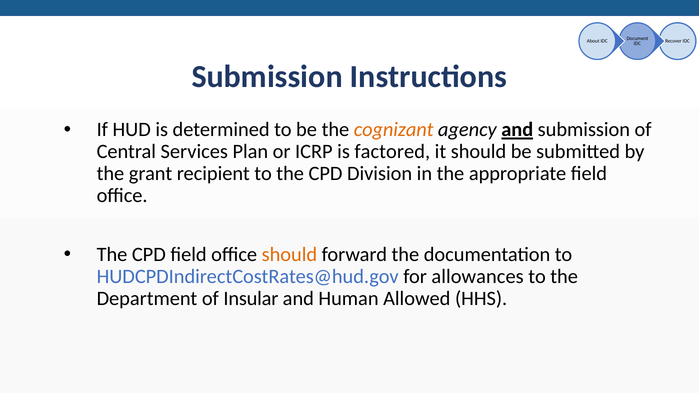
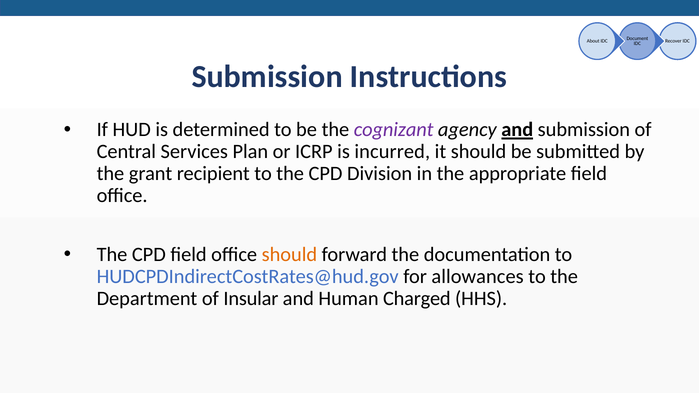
cognizant colour: orange -> purple (394, 130)
factored: factored -> incurred (392, 152)
Allowed: Allowed -> Charged (417, 298)
